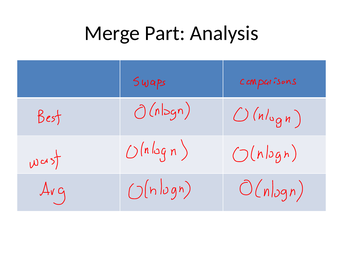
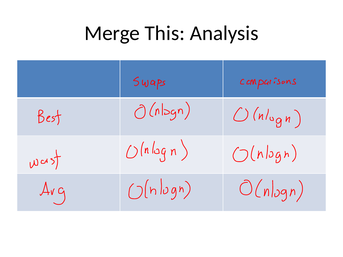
Part: Part -> This (165, 33)
